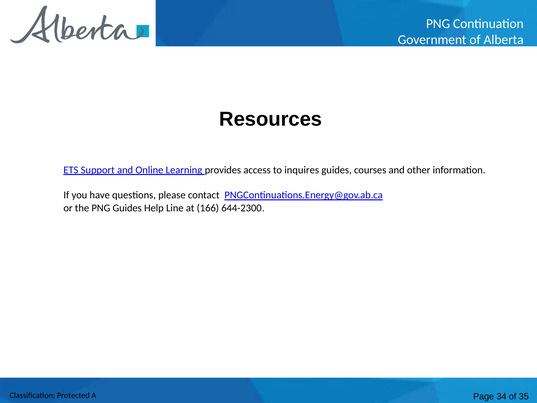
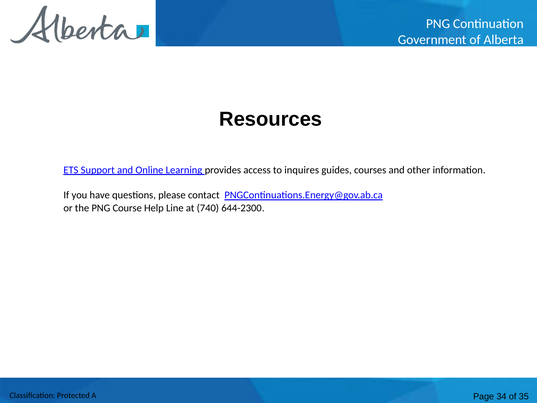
PNG Guides: Guides -> Course (127, 208)
166: 166 -> 740 (208, 208)
